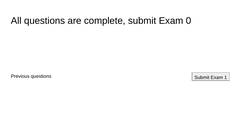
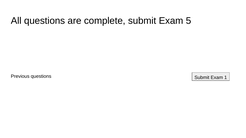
0: 0 -> 5 (189, 21)
